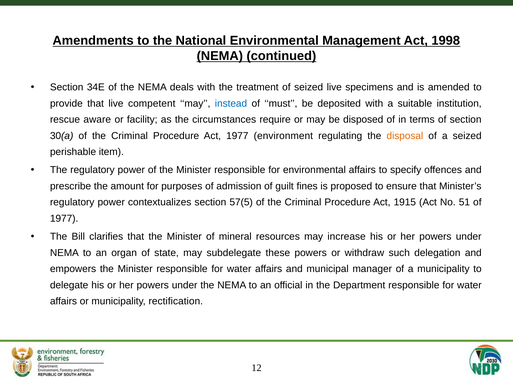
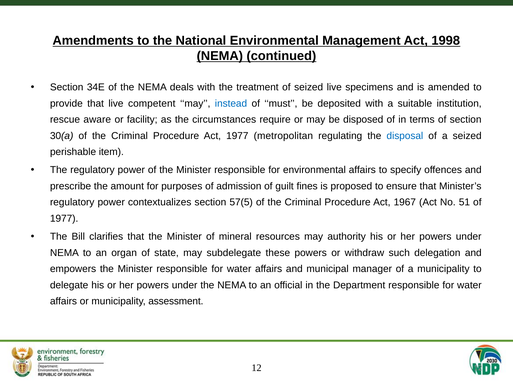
environment: environment -> metropolitan (283, 136)
disposal colour: orange -> blue (405, 136)
1915: 1915 -> 1967 (405, 202)
increase: increase -> authority (347, 236)
rectification: rectification -> assessment (176, 301)
